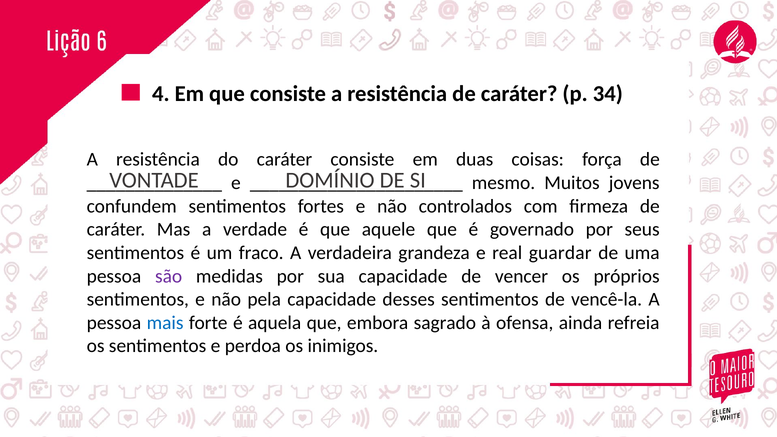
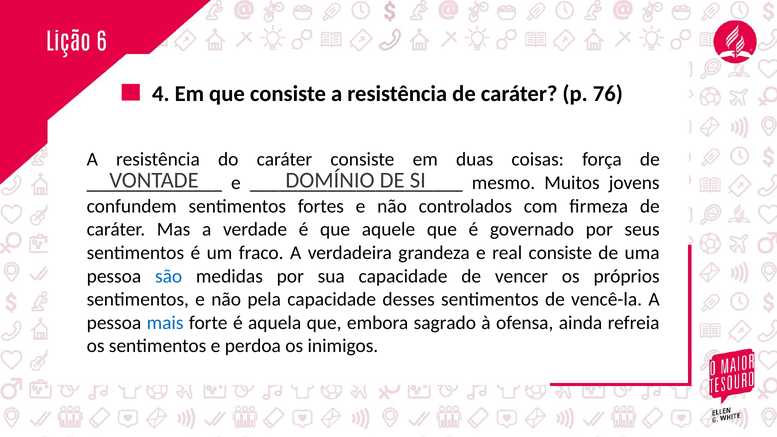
34: 34 -> 76 (608, 94)
real guardar: guardar -> consiste (560, 253)
são colour: purple -> blue (169, 276)
